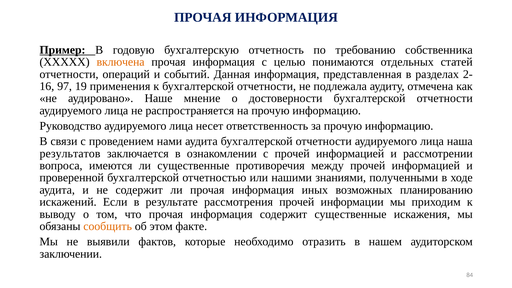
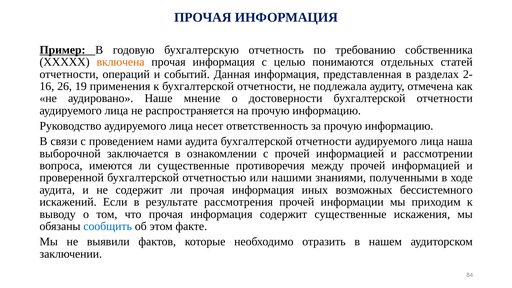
97: 97 -> 26 (65, 86)
результатов: результатов -> выборочной (70, 153)
планированию: планированию -> бессистемного (436, 190)
сообщить colour: orange -> blue (108, 226)
